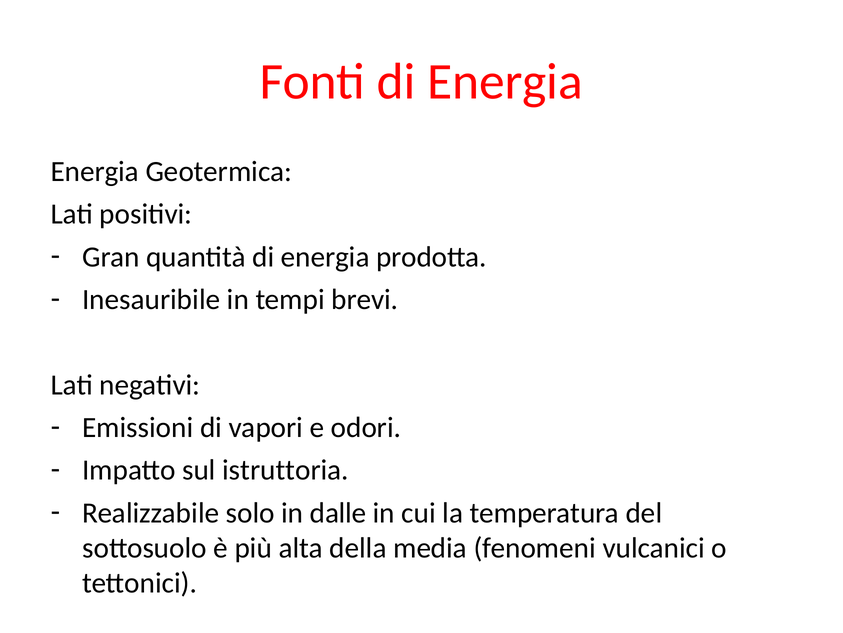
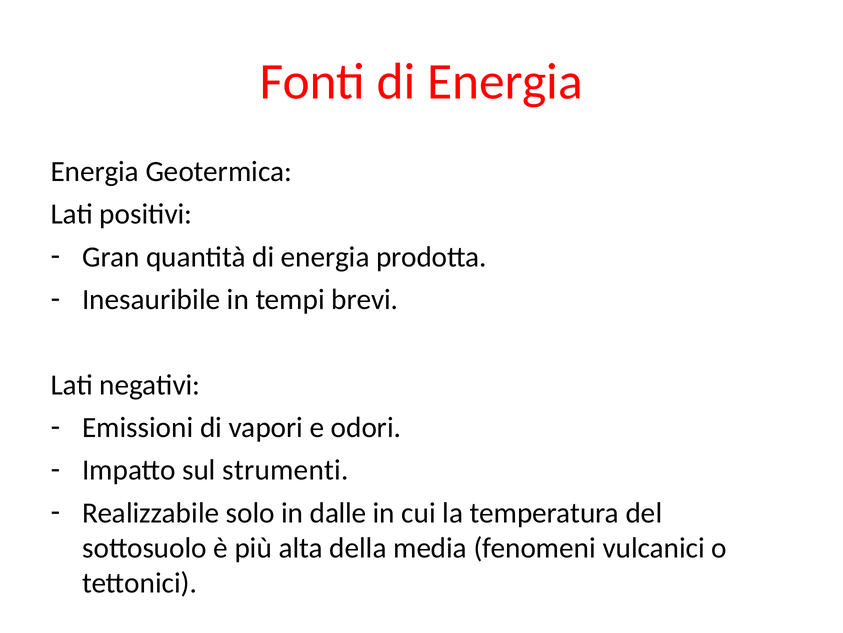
istruttoria: istruttoria -> strumenti (285, 470)
